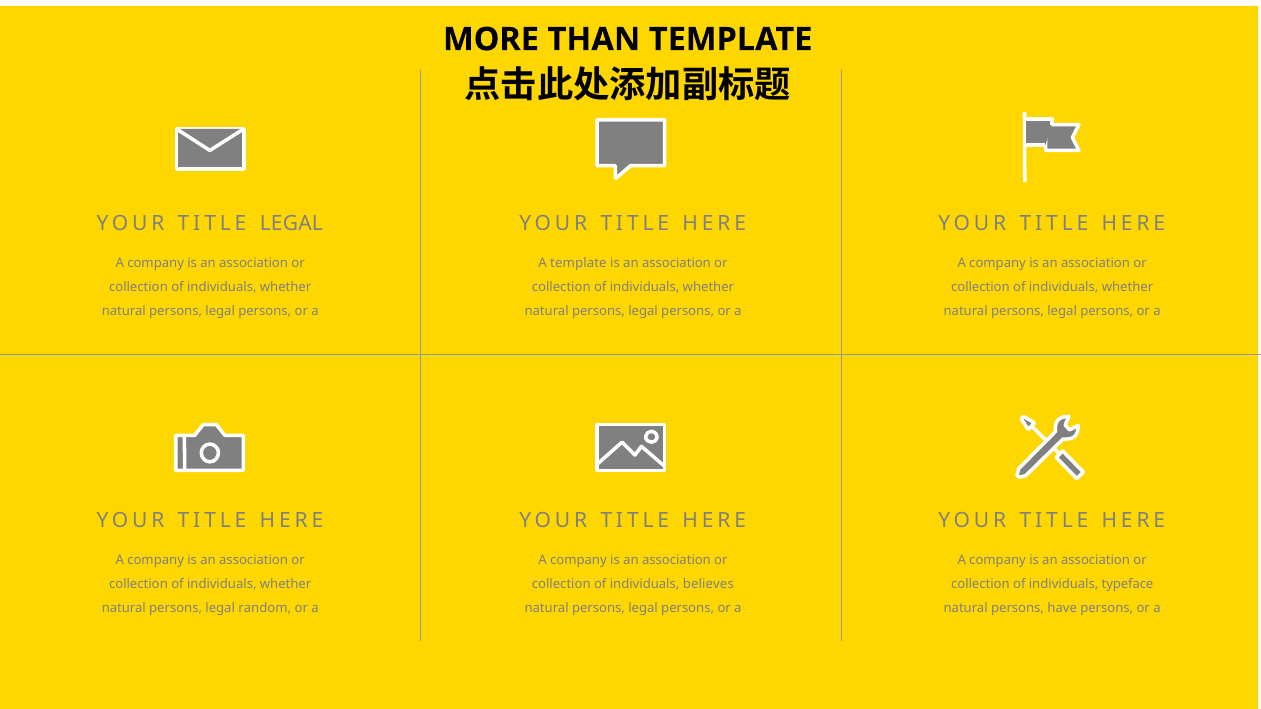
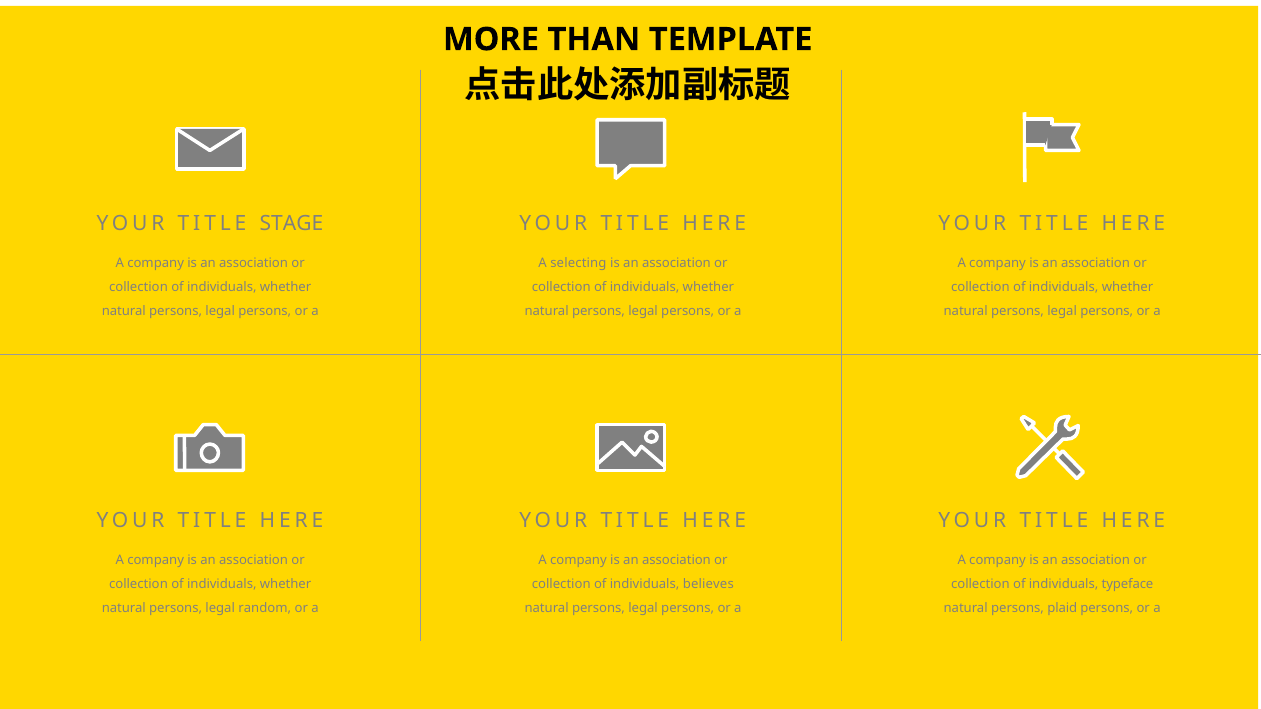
TITLE LEGAL: LEGAL -> STAGE (291, 223)
A template: template -> selecting (578, 264)
have: have -> plaid (1062, 608)
